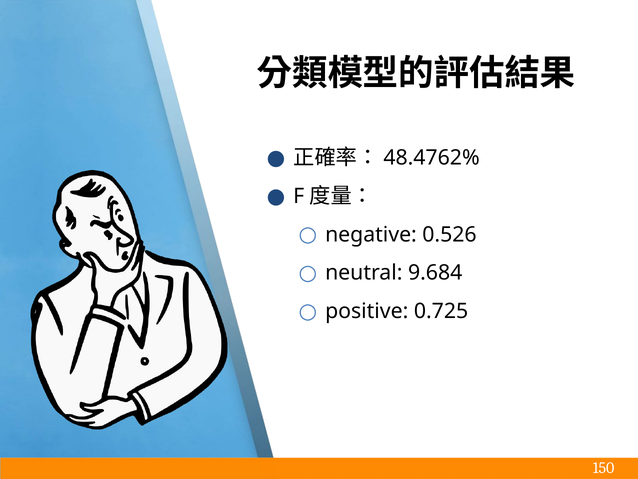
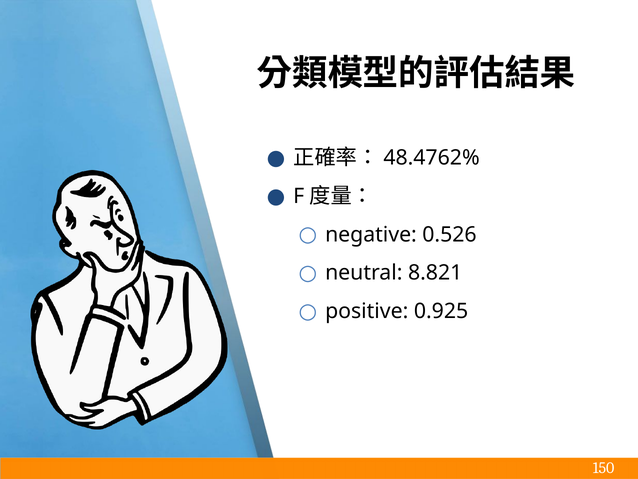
9.684: 9.684 -> 8.821 (435, 273)
0.725: 0.725 -> 0.925 (441, 311)
